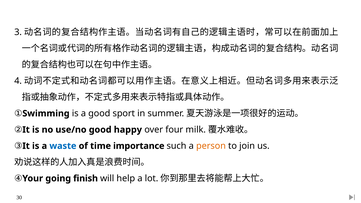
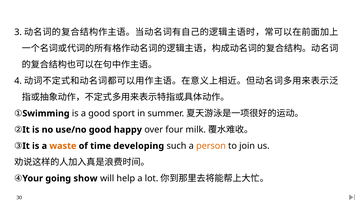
waste colour: blue -> orange (63, 146)
importance: importance -> developing (139, 146)
finish: finish -> show (85, 178)
